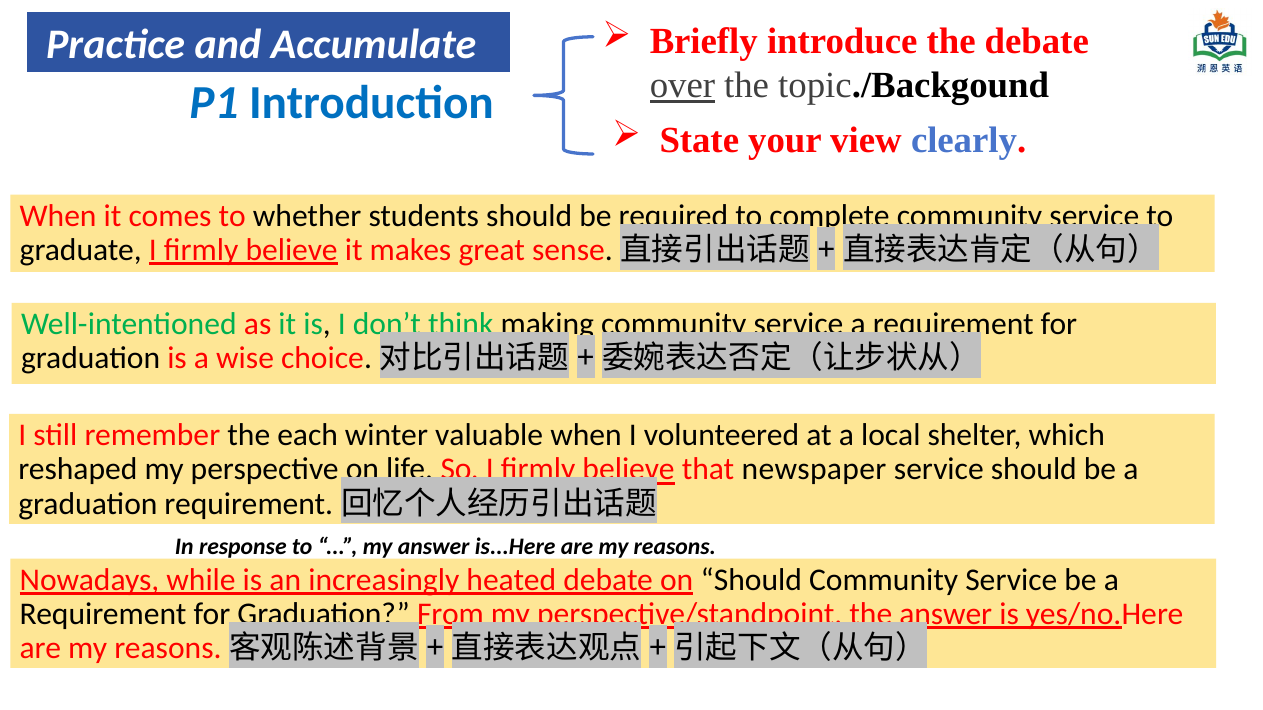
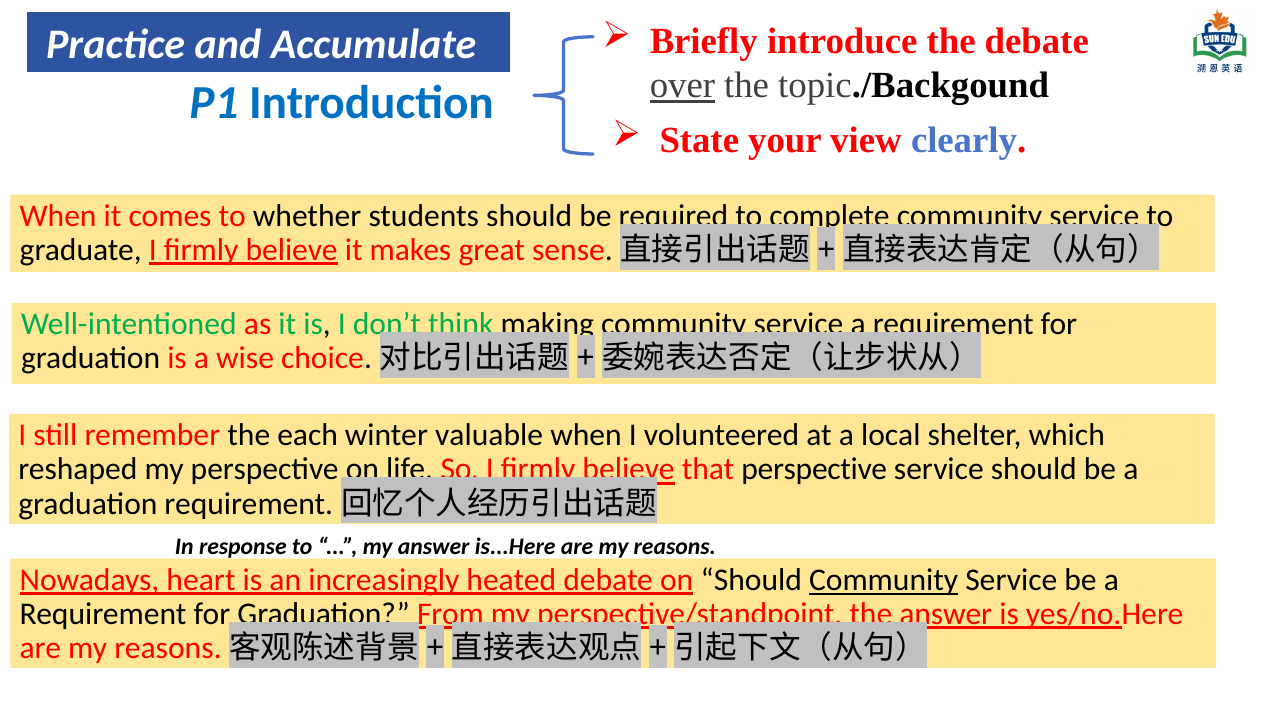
that newspaper: newspaper -> perspective (814, 470)
while: while -> heart (201, 580)
Community underline: none -> present (884, 580)
